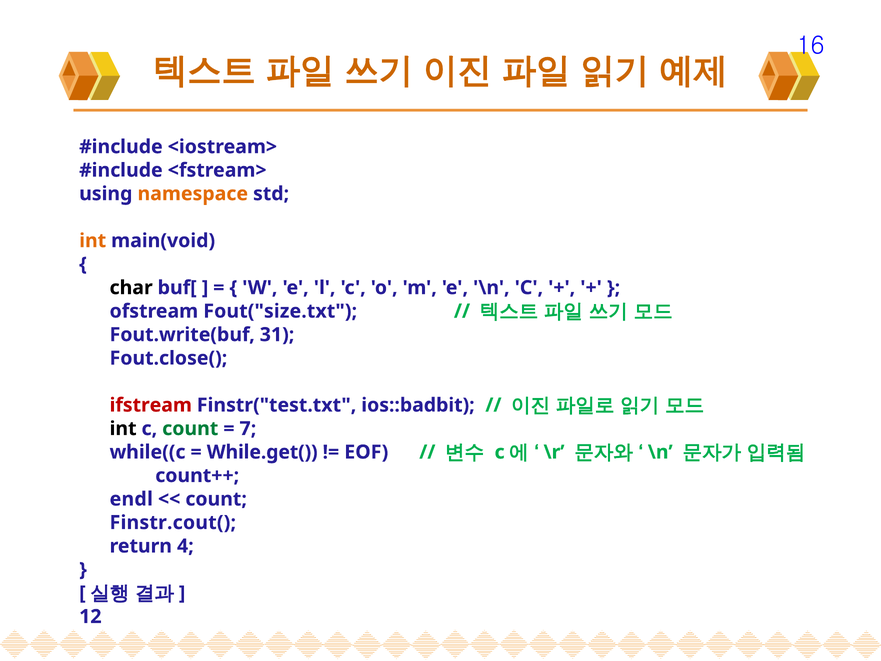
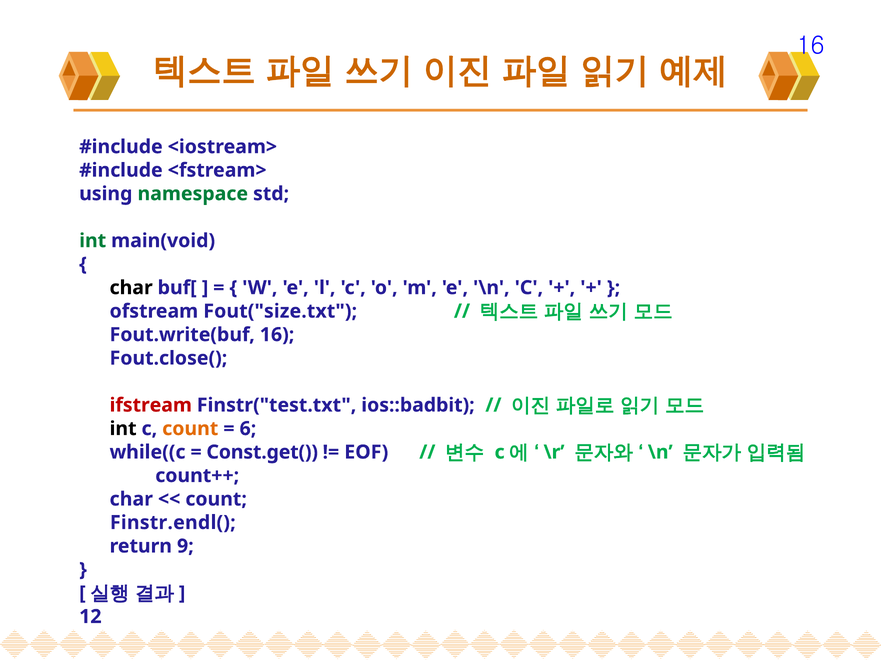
namespace colour: orange -> green (193, 194)
int colour: orange -> green (93, 241)
Fout.write(buf 31: 31 -> 16 (277, 335)
count colour: green -> orange (190, 428)
7: 7 -> 6 (248, 428)
While.get(: While.get( -> Const.get( (262, 452)
endl: endl -> char (131, 499)
Finstr.cout(: Finstr.cout( -> Finstr.endl( (173, 522)
4: 4 -> 9 (185, 546)
